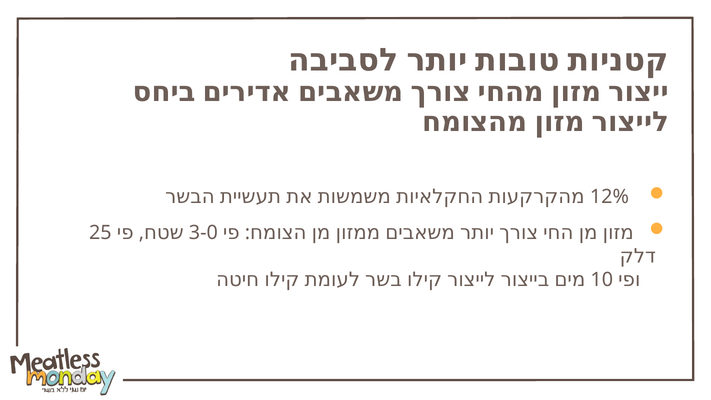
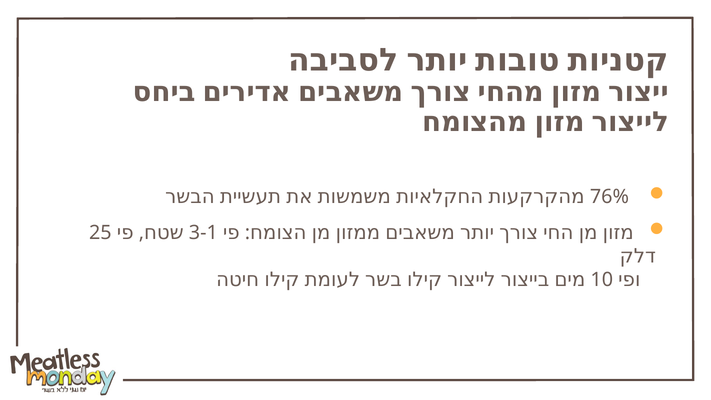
12%: 12% -> 76% (609, 197)
3-0: 3-0 -> 3-1 (203, 233)
